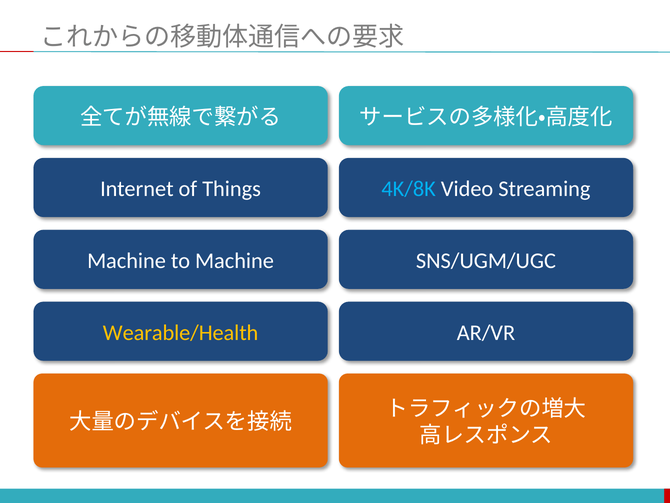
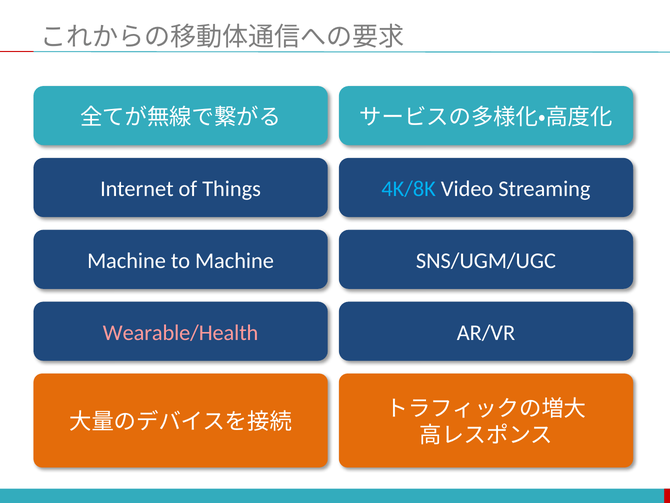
Wearable/Health colour: yellow -> pink (181, 332)
